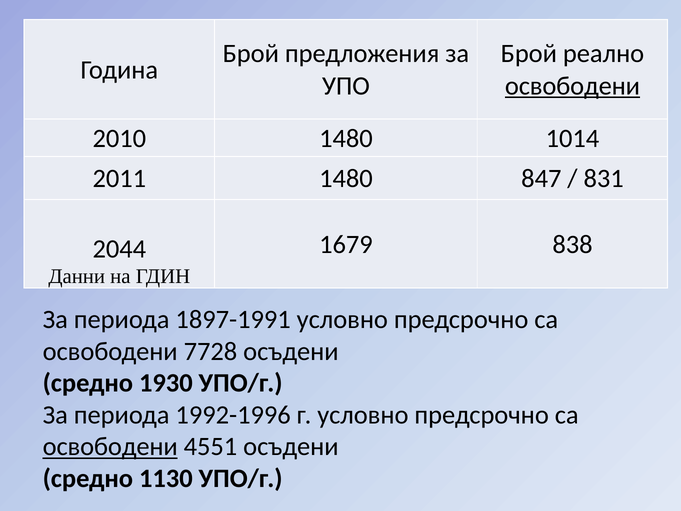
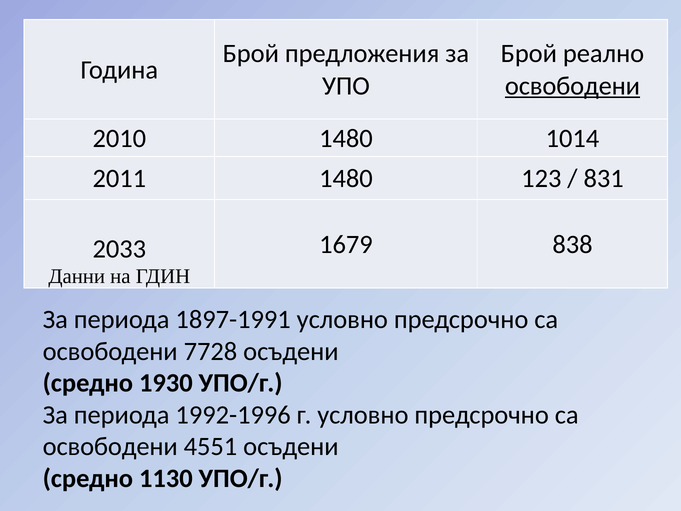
847: 847 -> 123 (541, 179)
2044: 2044 -> 2033 (119, 249)
освободени underline: present -> none (110, 447)
